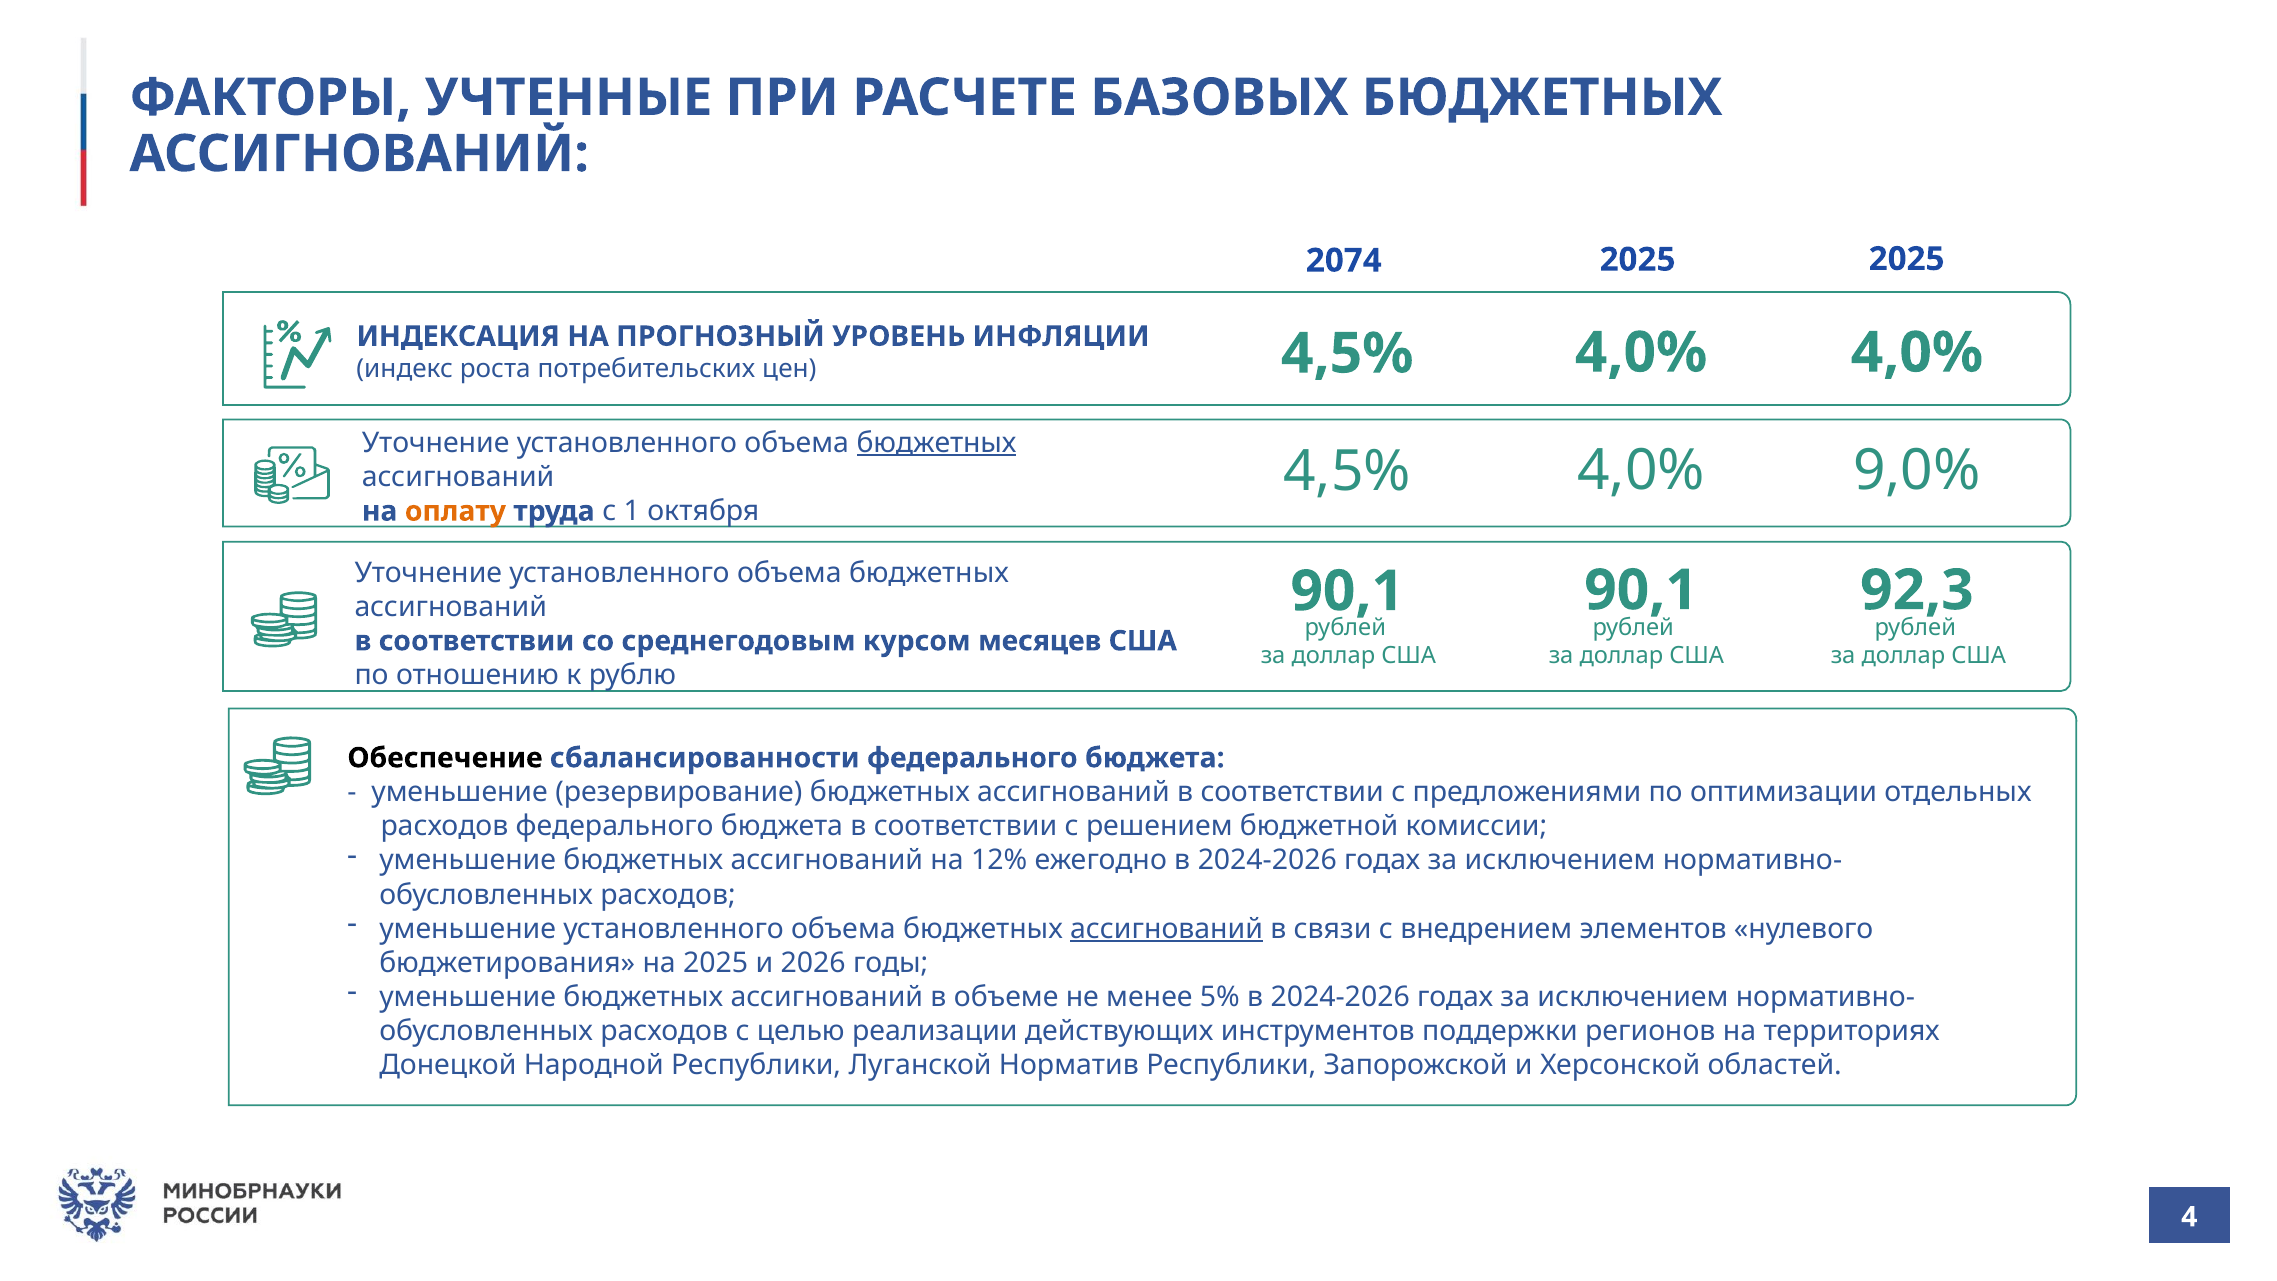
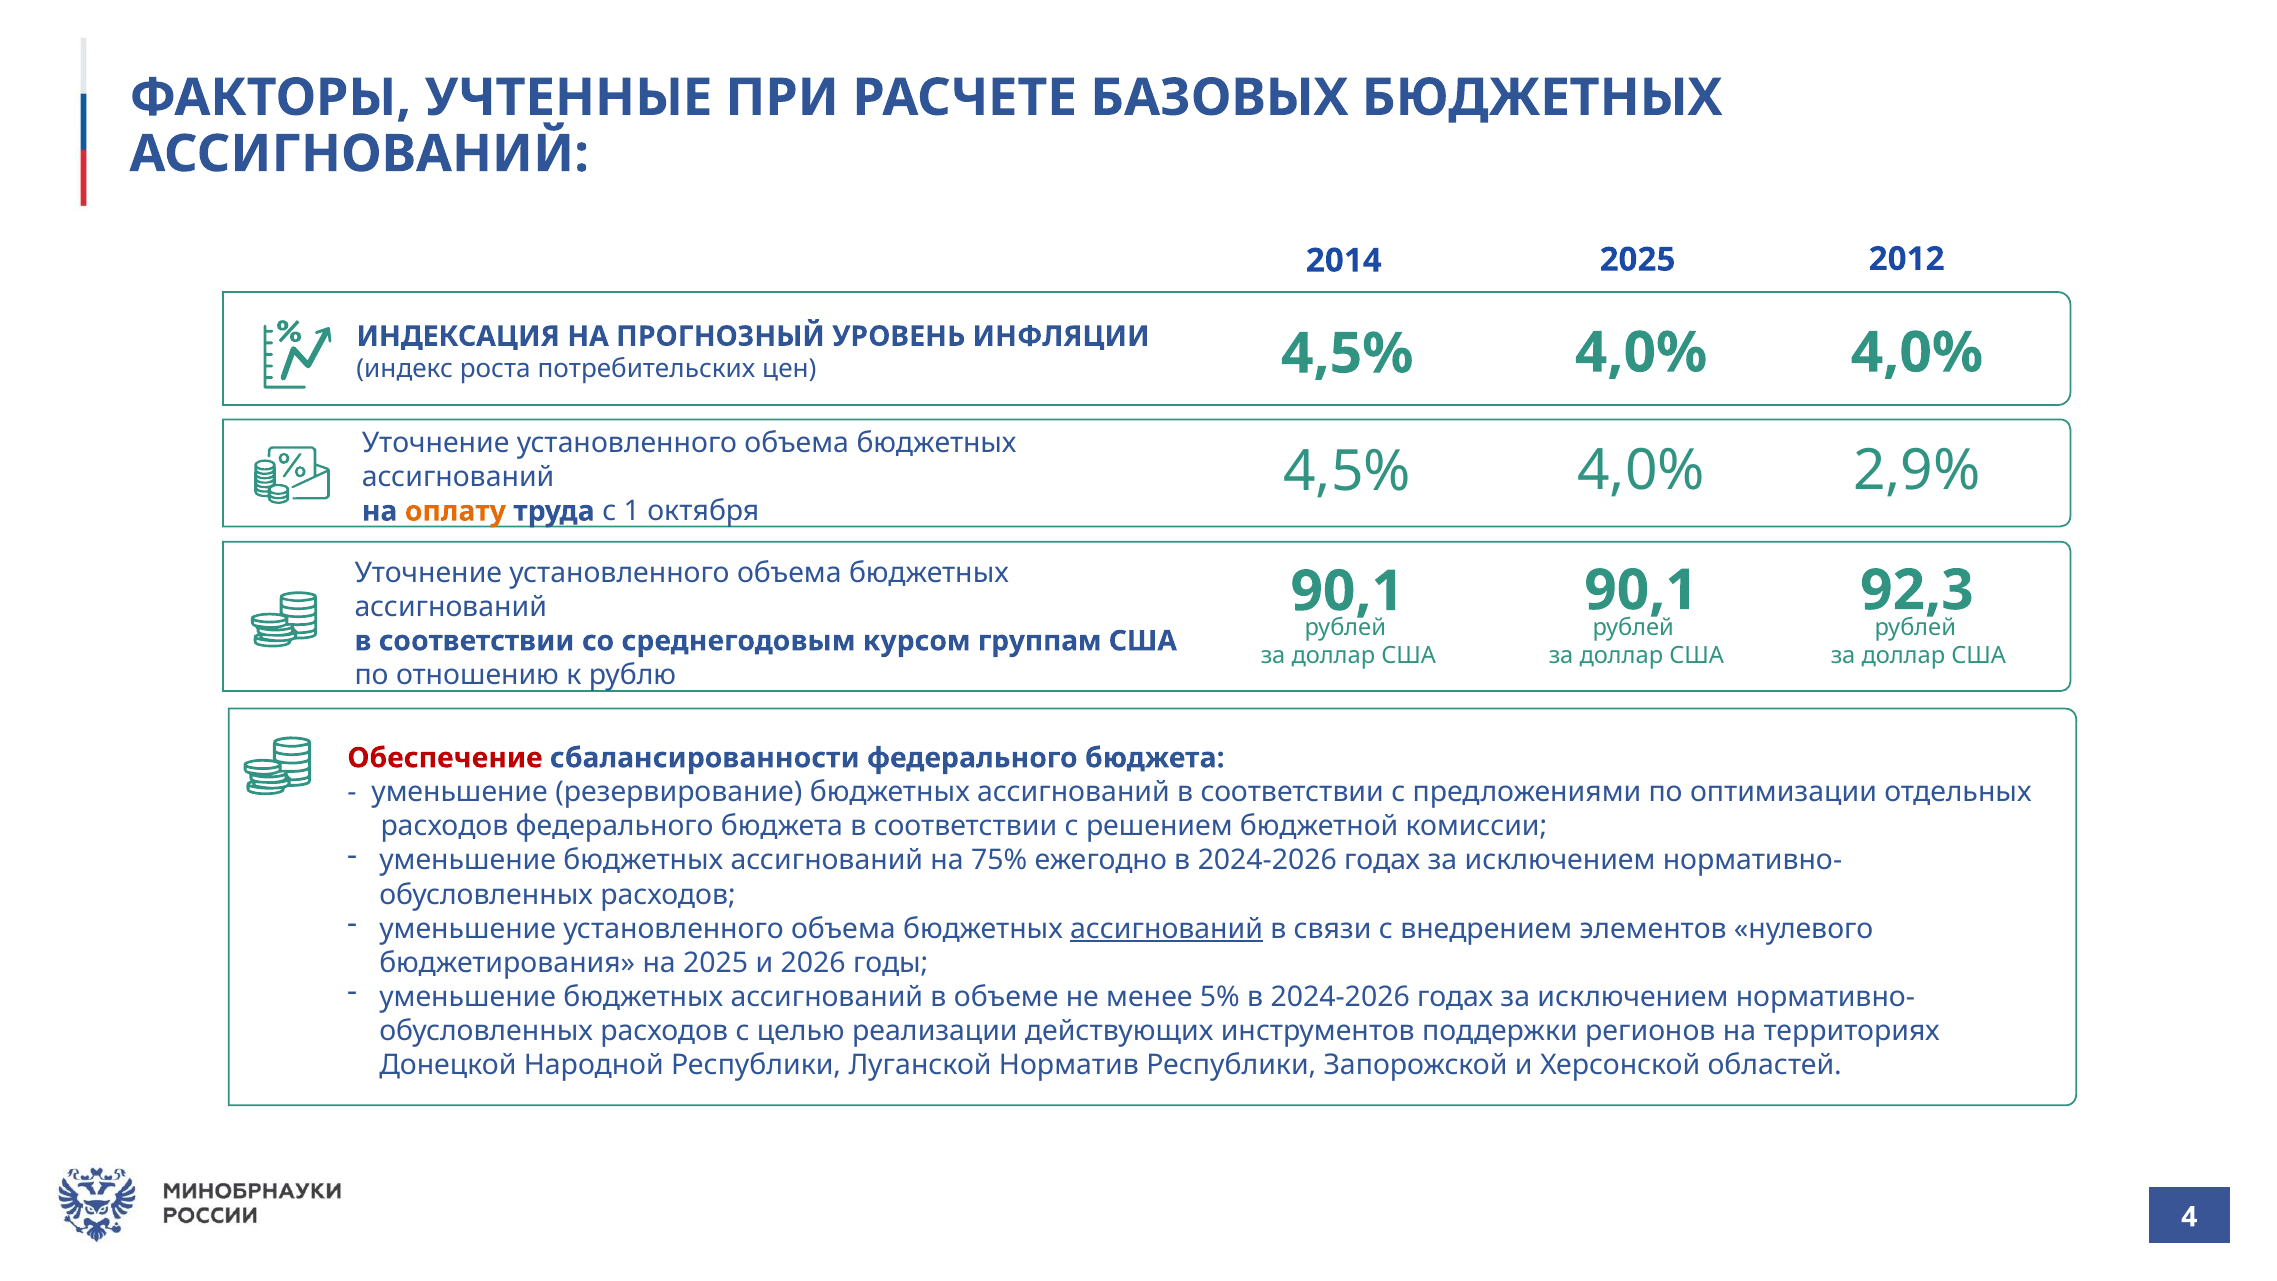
2025: 2025 -> 2012 (1907, 259)
2074: 2074 -> 2014 (1344, 261)
бюджетных underline: present -> none (936, 443)
9,0%: 9,0% -> 2,9% (1917, 470)
месяцев: месяцев -> группам (1040, 641)
Обеспечение colour: black -> red (445, 758)
12%: 12% -> 75% (999, 860)
